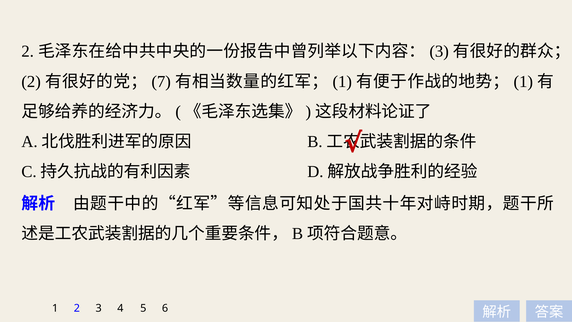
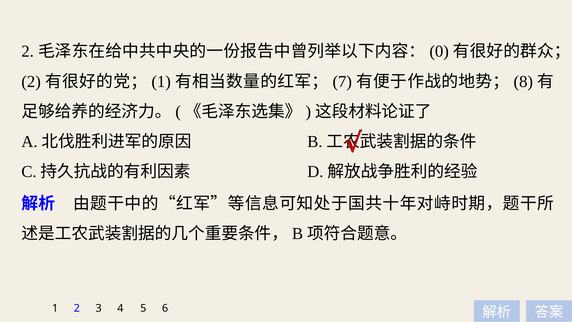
3: 3 -> 0 (439, 51)
7: 7 -> 1 (161, 81)
1: 1 -> 7 (342, 81)
1: 1 -> 8 (523, 81)
